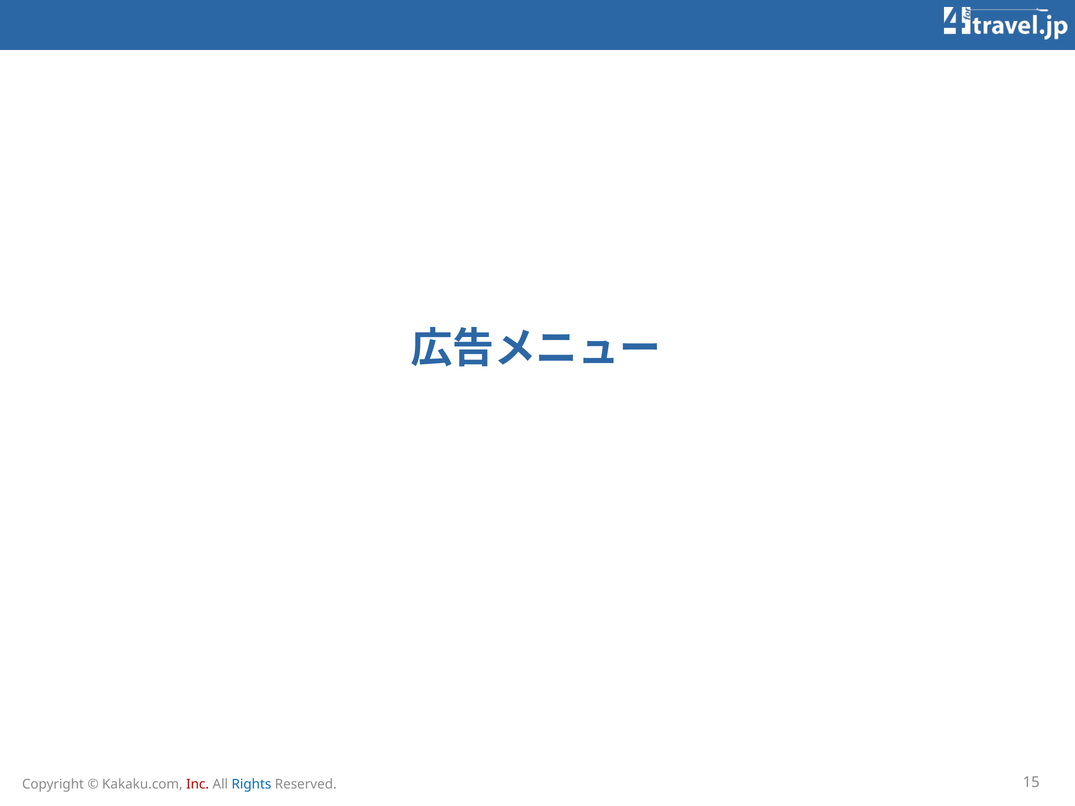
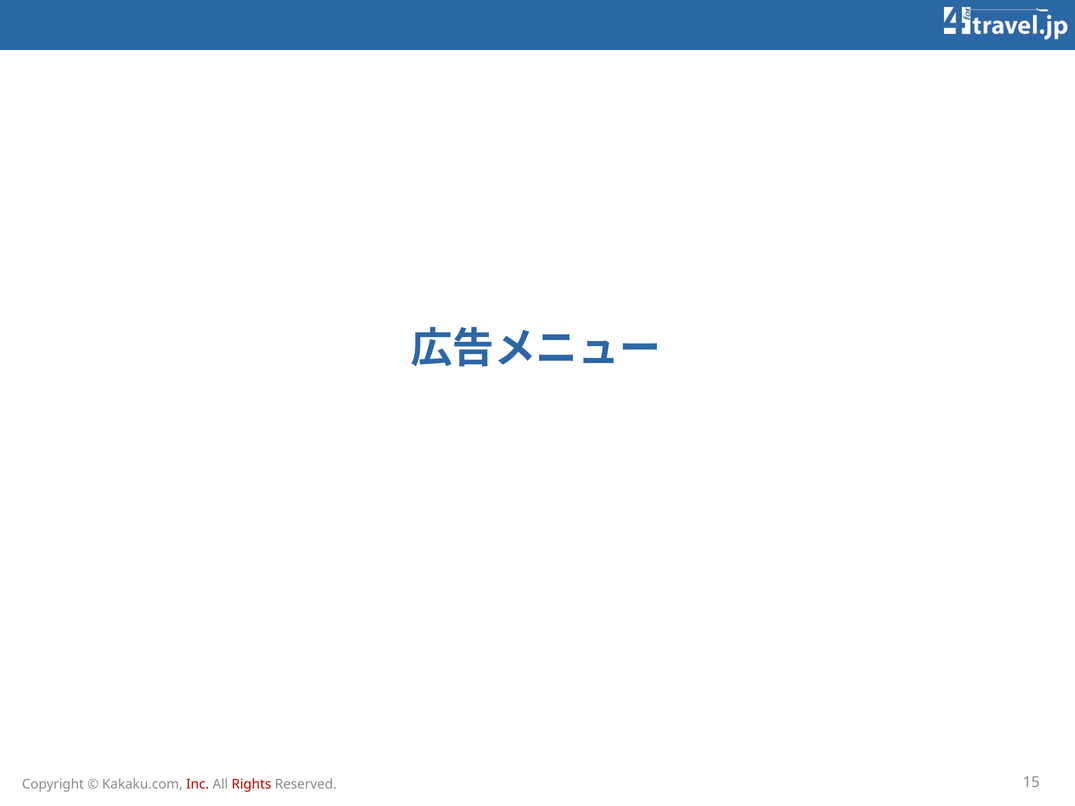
Rights colour: blue -> red (251, 785)
